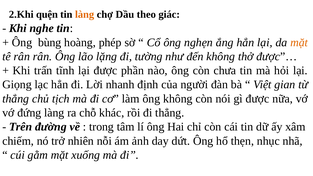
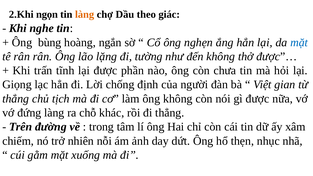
quện: quện -> ngọn (47, 14)
phép: phép -> ngắn (110, 42)
mặt colour: orange -> blue (299, 42)
nhanh: nhanh -> chống (120, 85)
